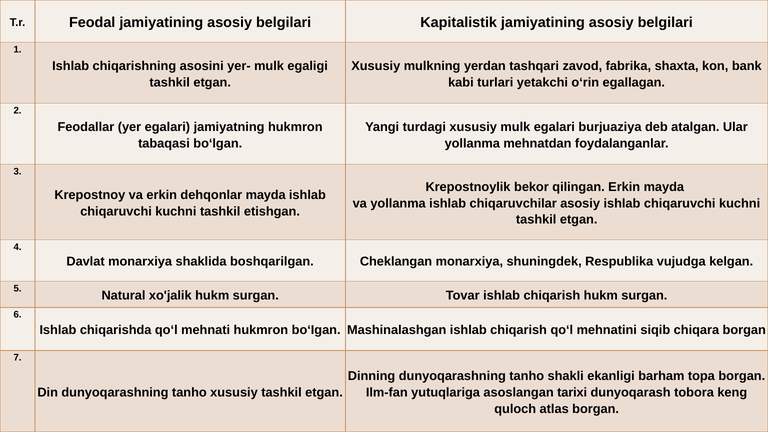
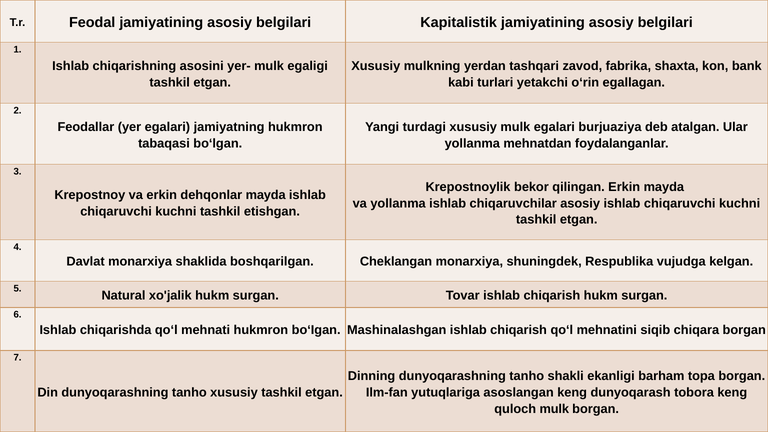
asoslangan tarixi: tarixi -> keng (572, 392)
quloch atlas: atlas -> mulk (554, 409)
